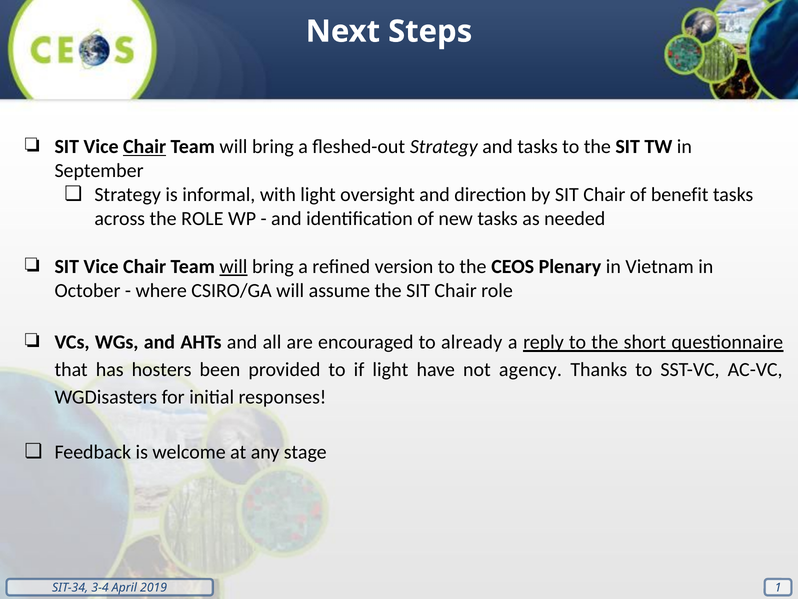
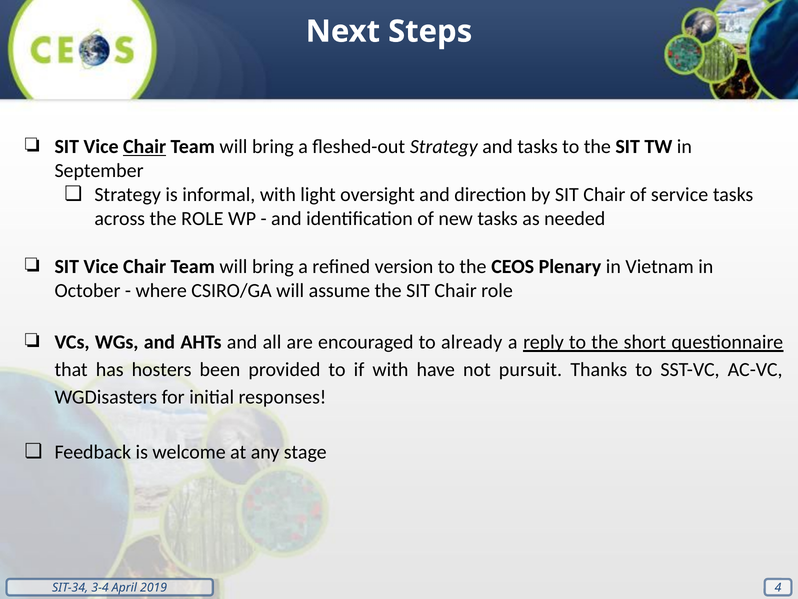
benefit: benefit -> service (680, 195)
will underline: present -> none (233, 266)
if light: light -> with (390, 369)
agency: agency -> pursuit (530, 369)
1: 1 -> 4 (778, 587)
